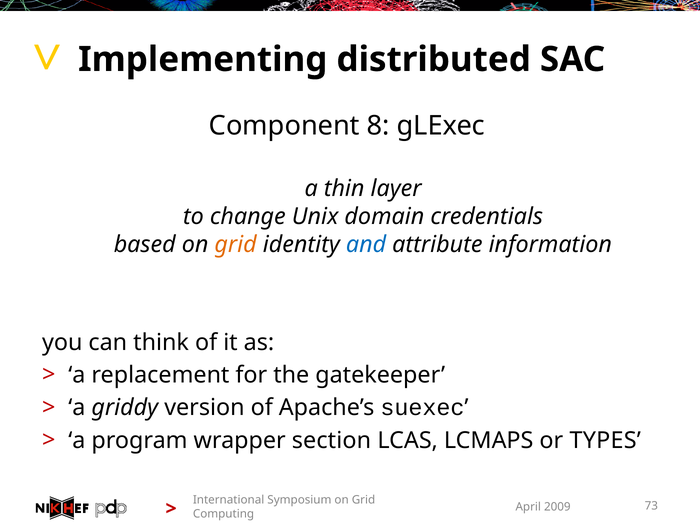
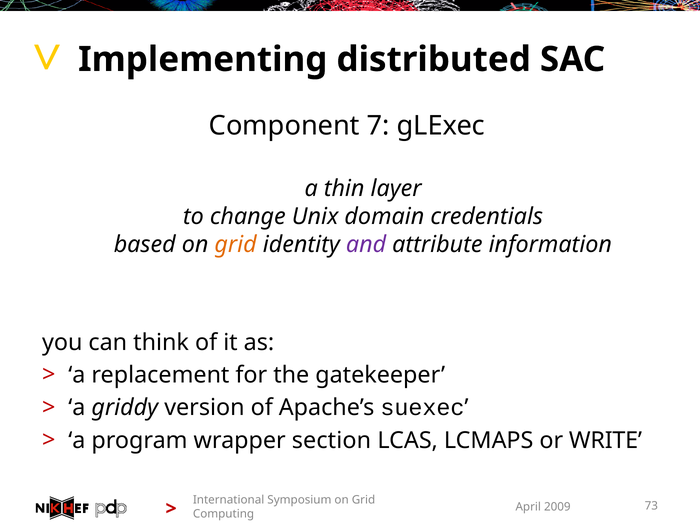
8: 8 -> 7 (378, 126)
and colour: blue -> purple (366, 244)
TYPES: TYPES -> WRITE (605, 440)
